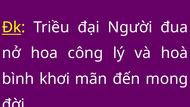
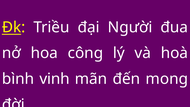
khơi: khơi -> vinh (55, 79)
